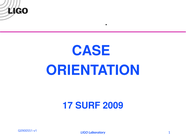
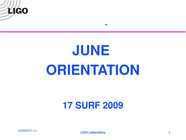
CASE: CASE -> JUNE (91, 51)
